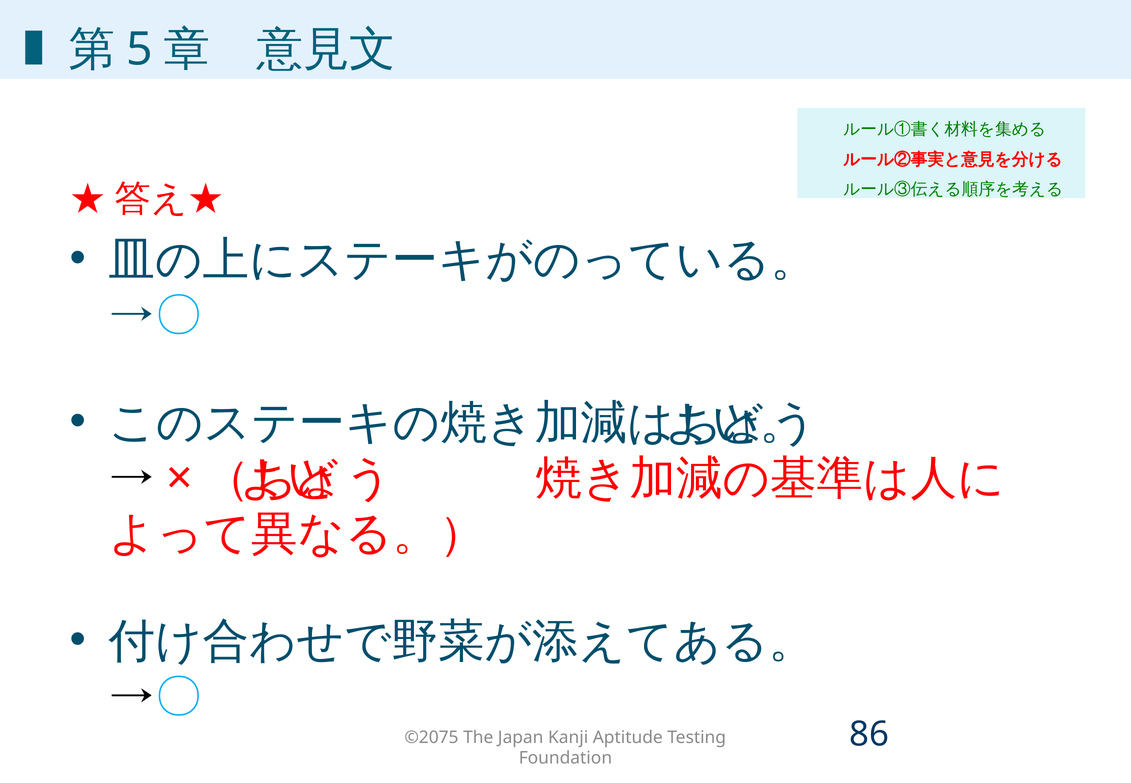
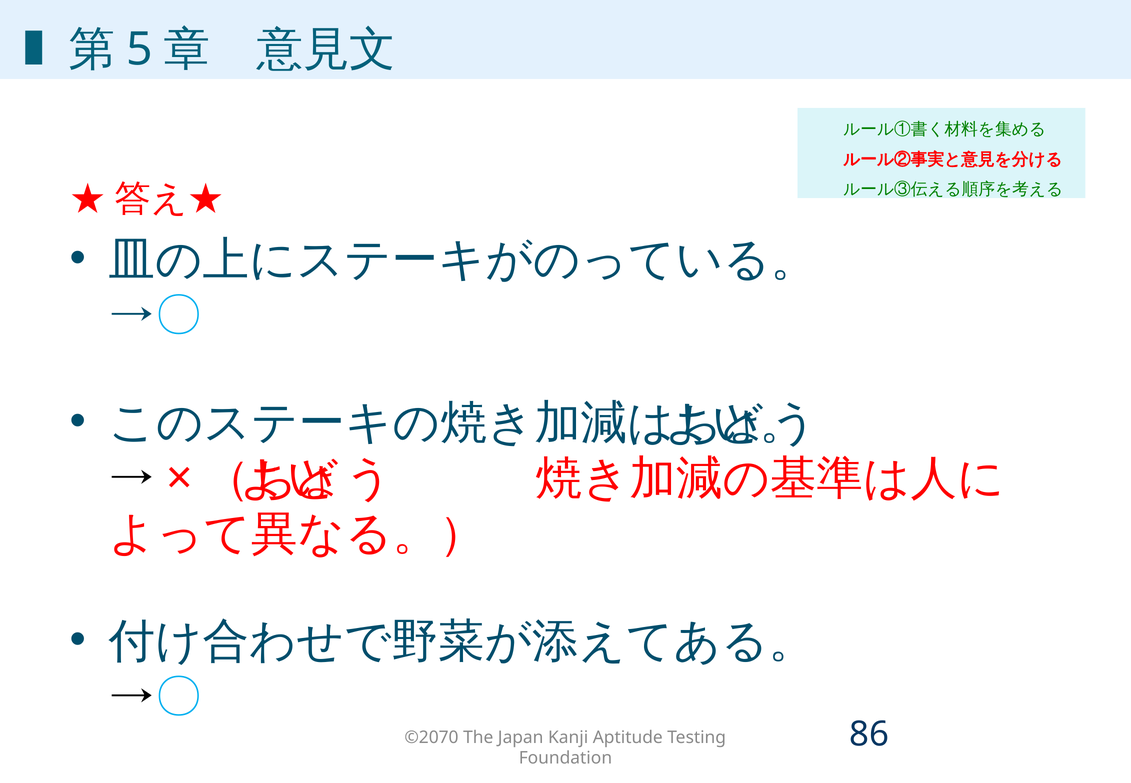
©2075: ©2075 -> ©2070 (431, 737)
